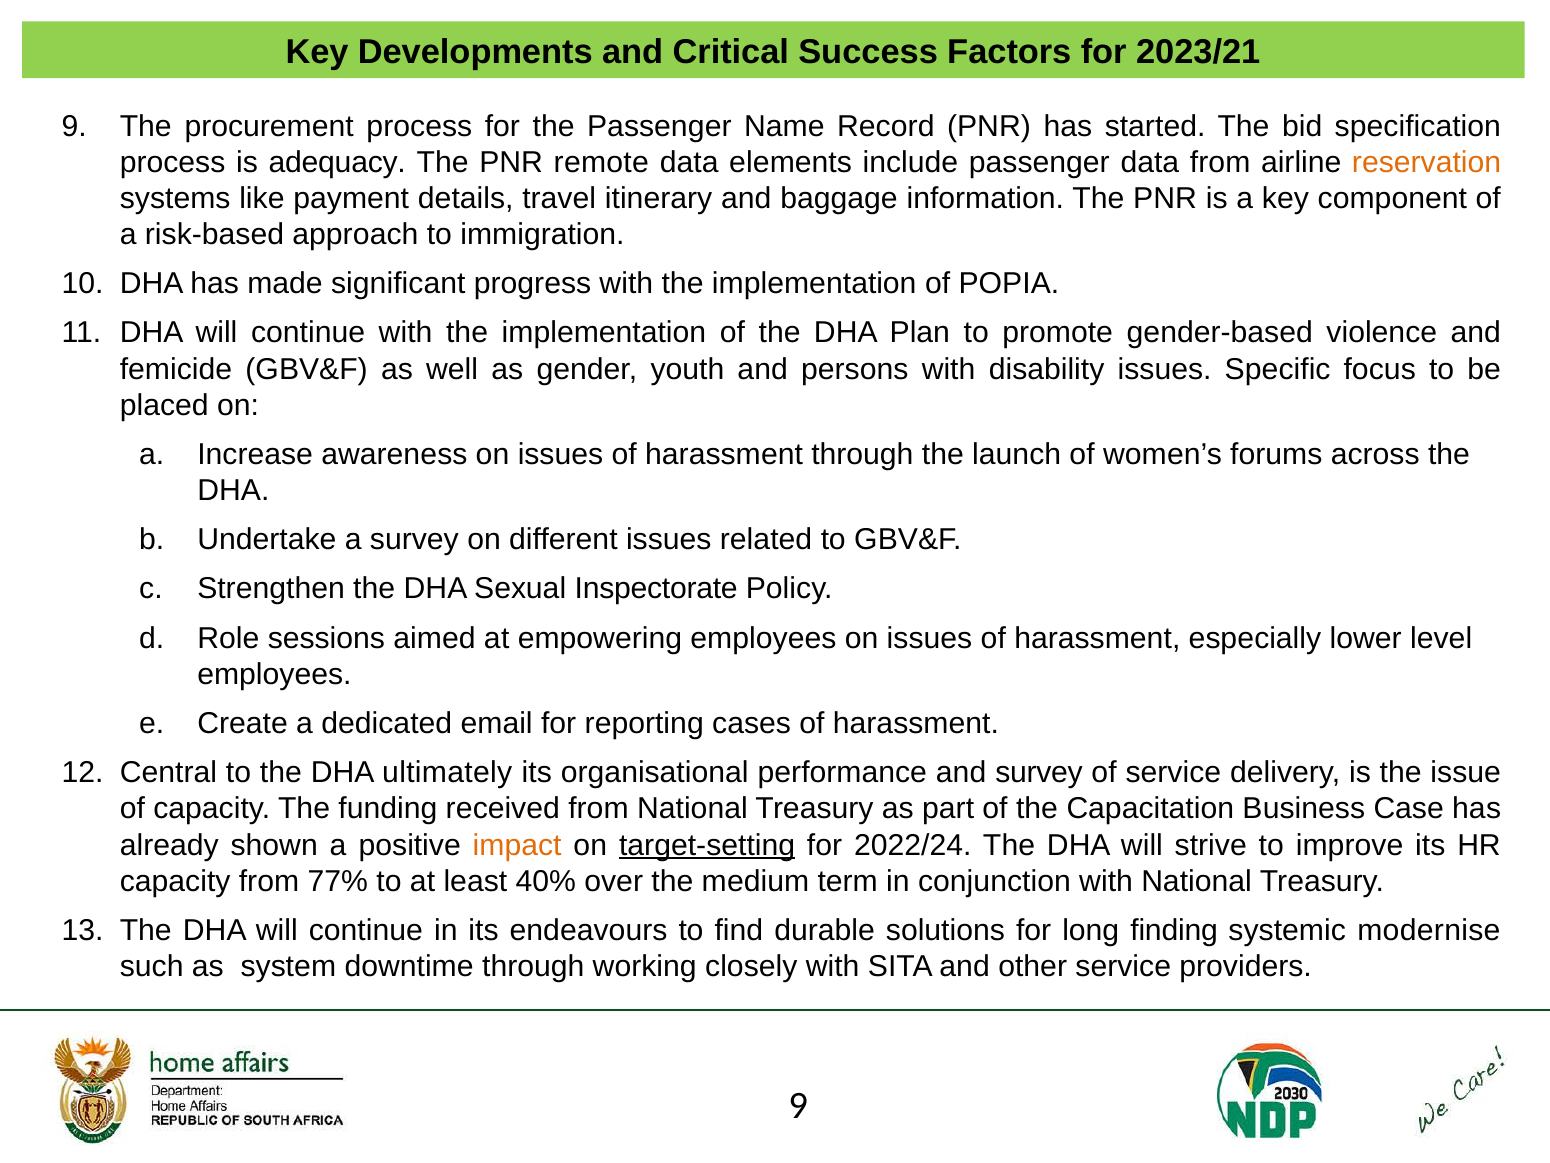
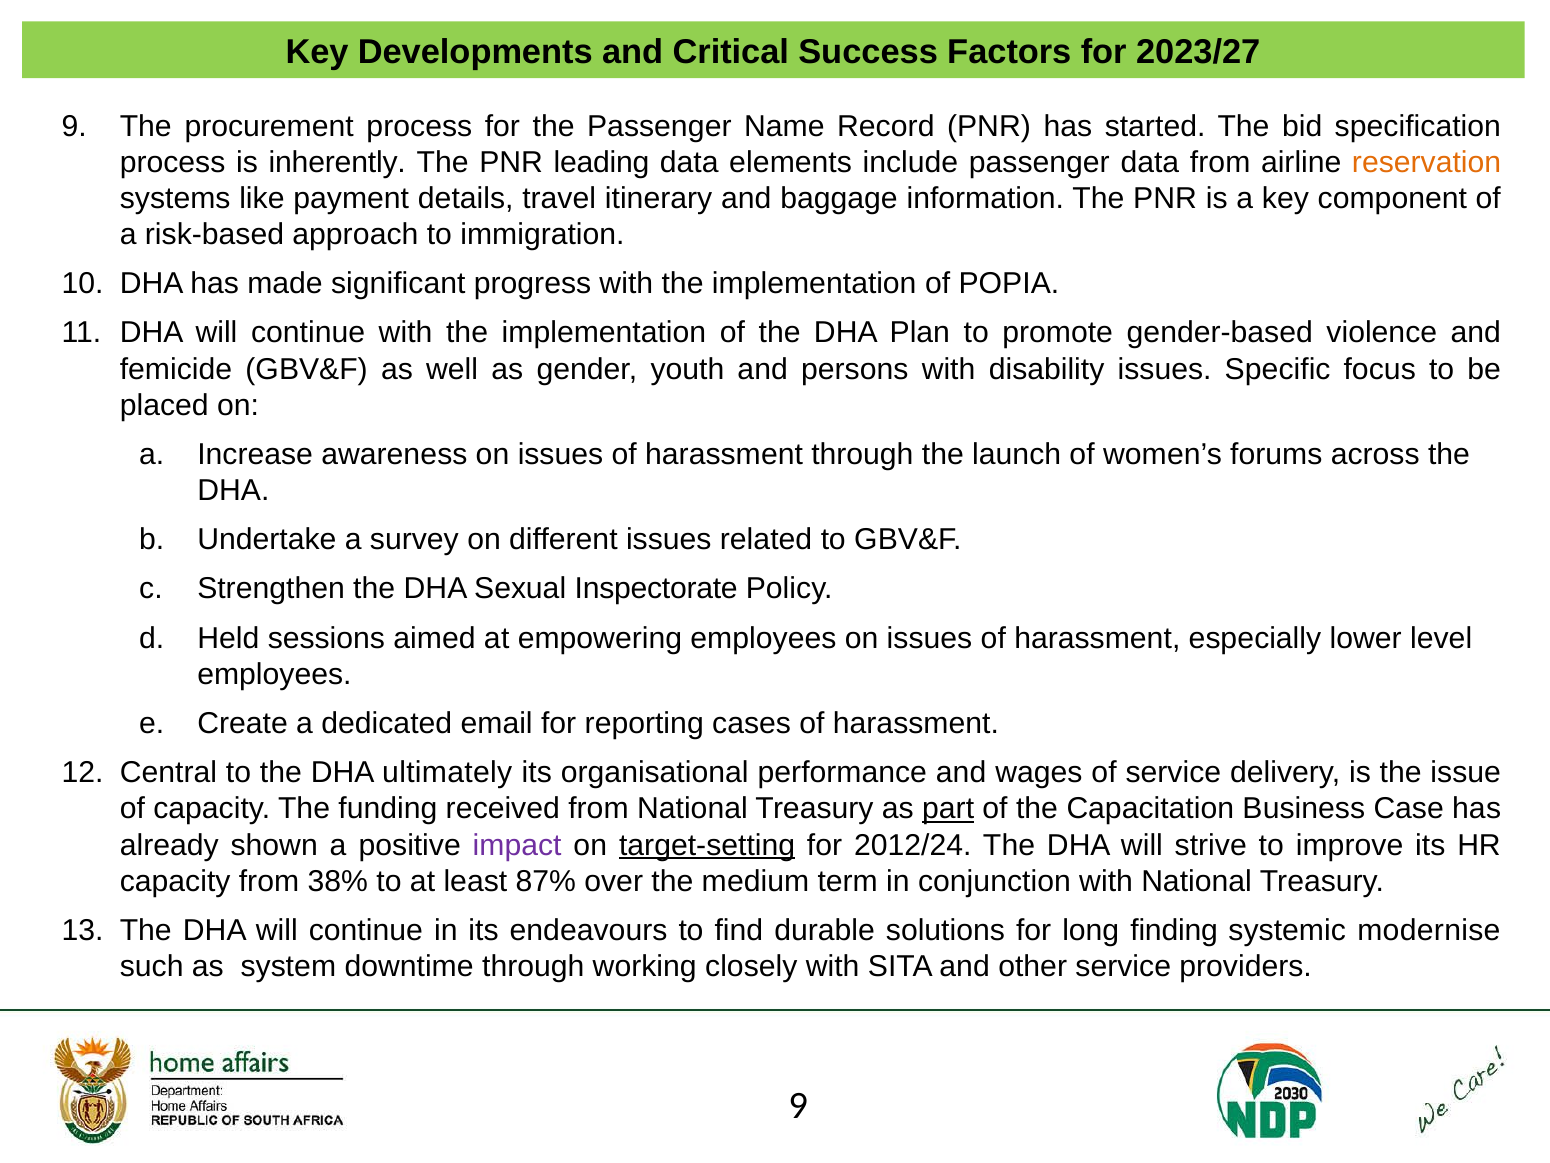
2023/21: 2023/21 -> 2023/27 (1198, 52)
adequacy: adequacy -> inherently (337, 162)
remote: remote -> leading (602, 162)
Role: Role -> Held (228, 638)
and survey: survey -> wages (1039, 772)
part underline: none -> present (948, 809)
impact colour: orange -> purple (517, 845)
2022/24: 2022/24 -> 2012/24 (913, 845)
77%: 77% -> 38% (338, 881)
40%: 40% -> 87% (546, 881)
